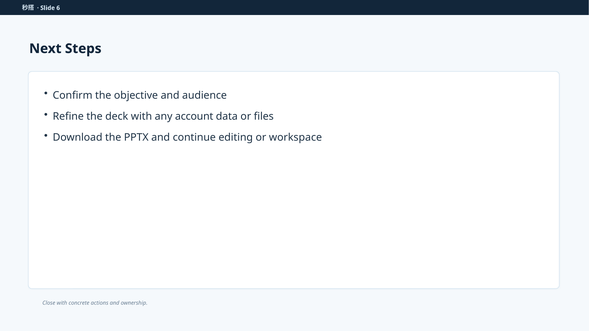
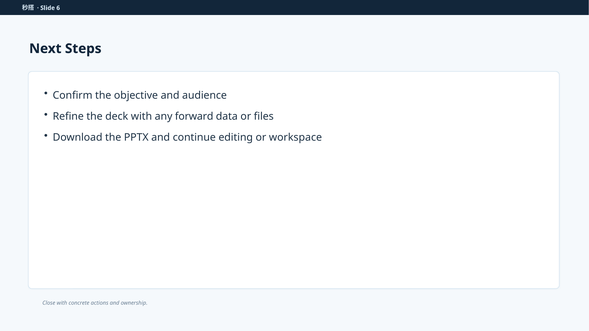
account: account -> forward (194, 116)
